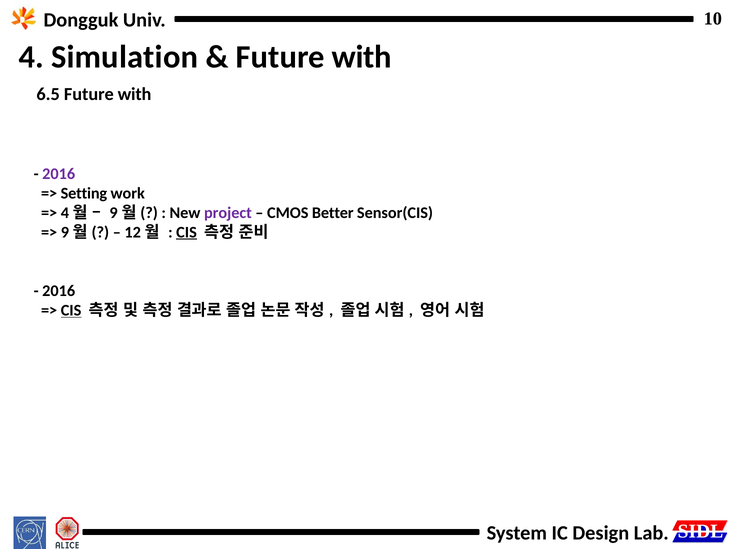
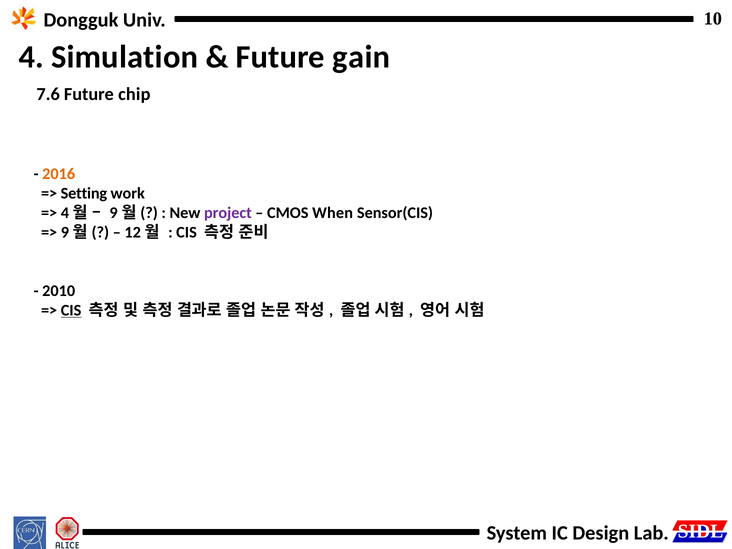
with: with -> gain (361, 57)
6.5: 6.5 -> 7.6 (48, 94)
with: with -> chip (134, 94)
2016 colour: purple -> orange (59, 174)
Better: Better -> When (333, 213)
CIS underline: present -> none (187, 232)
2016: 2016 -> 2010 (59, 291)
